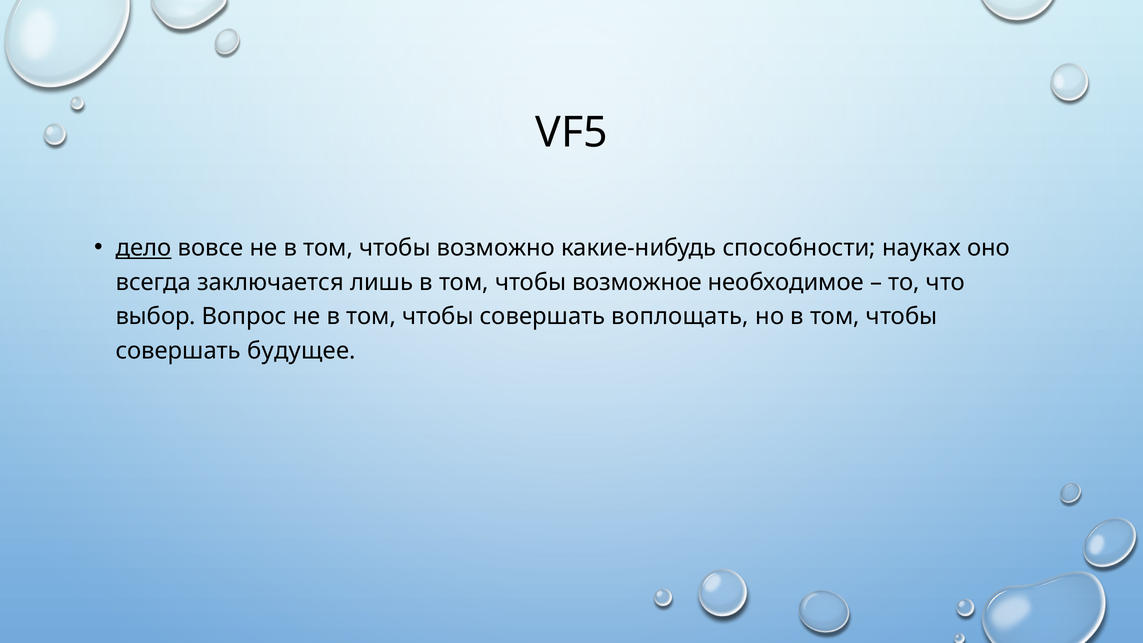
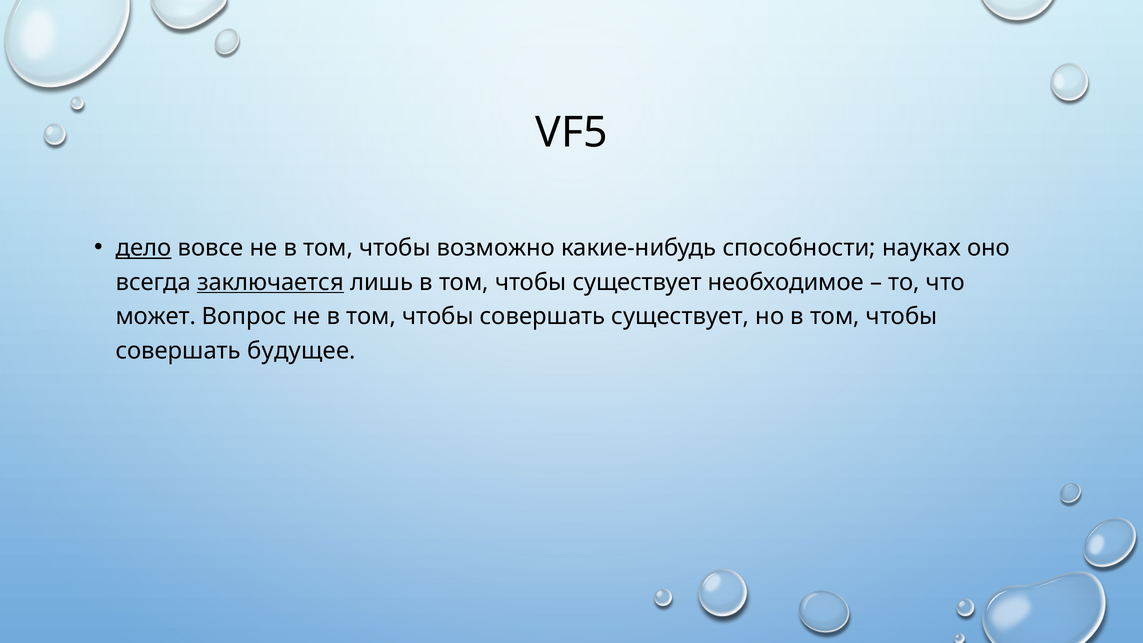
заключается underline: none -> present (270, 282)
чтобы возможное: возможное -> существует (637, 282)
выбор: выбор -> может (156, 317)
совершать воплощать: воплощать -> существует (680, 317)
